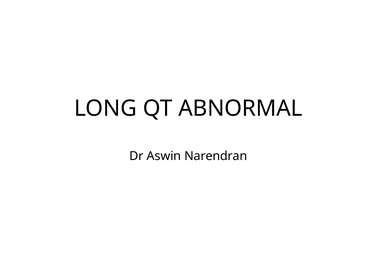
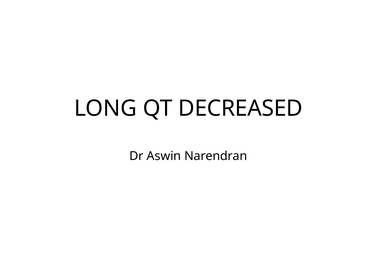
ABNORMAL: ABNORMAL -> DECREASED (240, 109)
